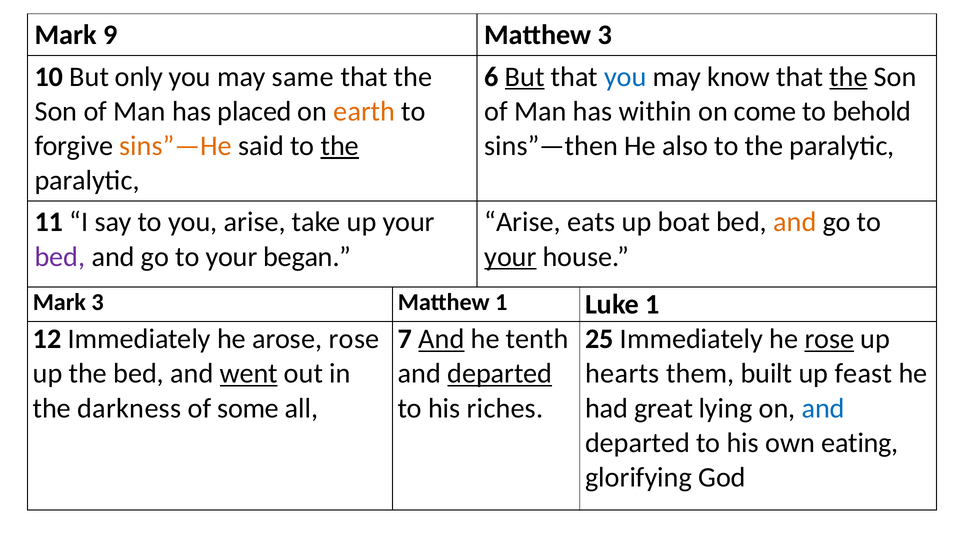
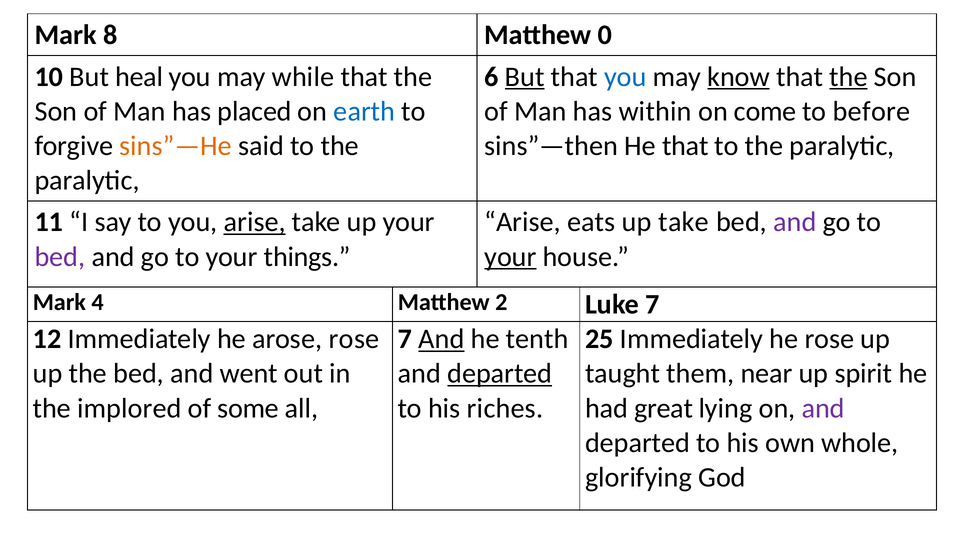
9: 9 -> 8 (110, 35)
Matthew 3: 3 -> 0 (605, 35)
only: only -> heal (139, 77)
same: same -> while (303, 77)
know underline: none -> present (739, 77)
earth colour: orange -> blue (364, 111)
behold: behold -> before (872, 111)
the underline: present -> none (340, 146)
He also: also -> that (685, 146)
arise underline: none -> present (255, 222)
up boat: boat -> take (684, 222)
and colour: orange -> purple (795, 222)
began: began -> things (307, 256)
Mark 3: 3 -> 4 (98, 302)
Matthew 1: 1 -> 2 (501, 302)
Luke 1: 1 -> 7 (653, 304)
rose underline: present -> none (829, 339)
went underline: present -> none (249, 373)
hearts: hearts -> taught (623, 373)
built: built -> near (766, 373)
feast: feast -> spirit (863, 373)
darkness: darkness -> implored (129, 408)
and colour: blue -> purple (823, 408)
eating: eating -> whole (860, 442)
